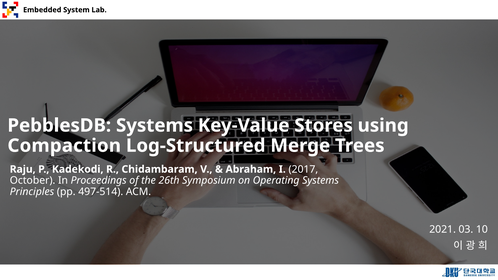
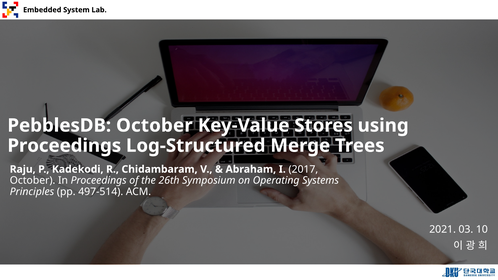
PebblesDB Systems: Systems -> October (154, 126)
Compaction: Compaction -> Proceedings (64, 146)
